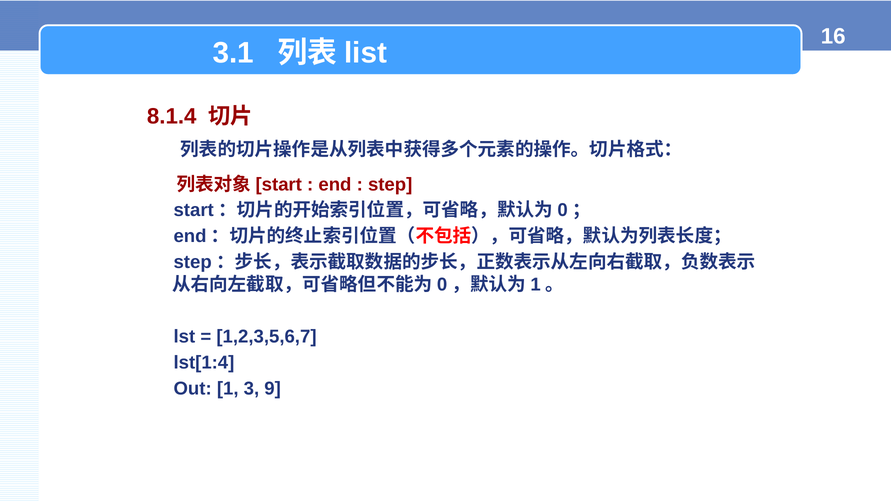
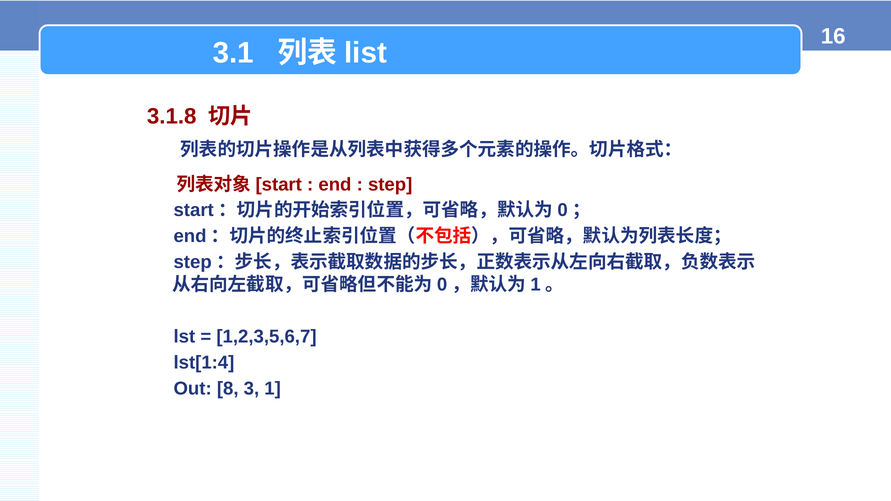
8.1.4: 8.1.4 -> 3.1.8 (172, 116)
1: 1 -> 8 (228, 389)
9: 9 -> 1 (273, 389)
